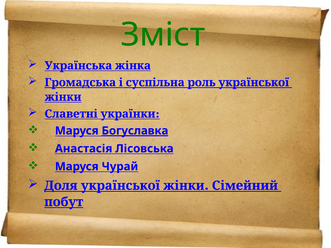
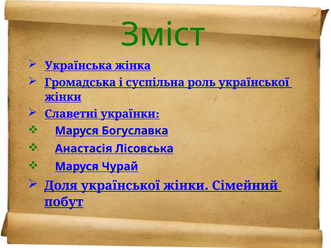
Богуславка underline: present -> none (135, 131)
